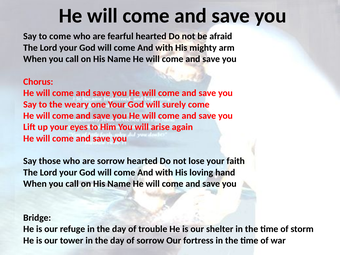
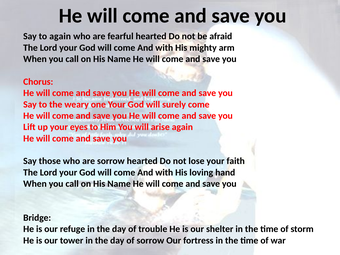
to come: come -> again (60, 36)
